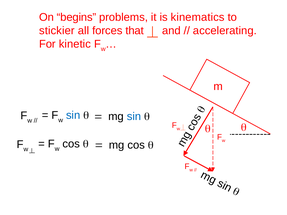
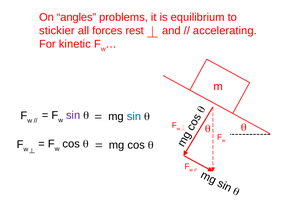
begins: begins -> angles (77, 17)
kinematics: kinematics -> equilibrium (198, 17)
that: that -> rest (135, 31)
sin colour: blue -> purple (73, 115)
